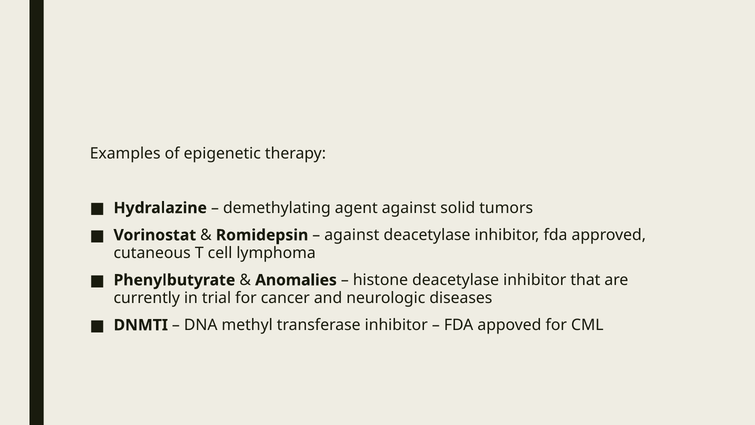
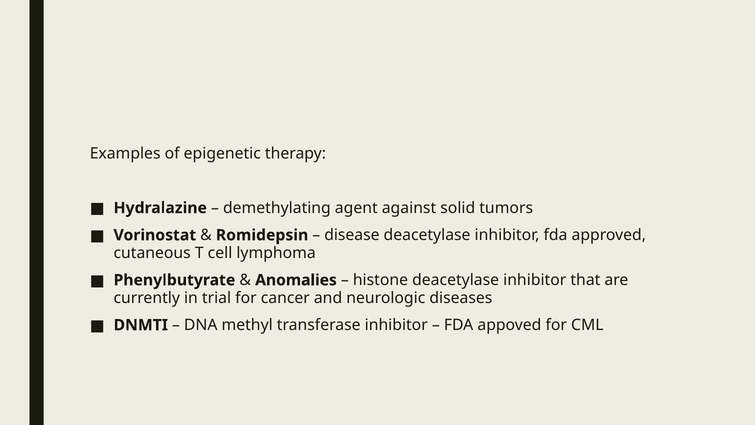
against: against -> disease (352, 235)
